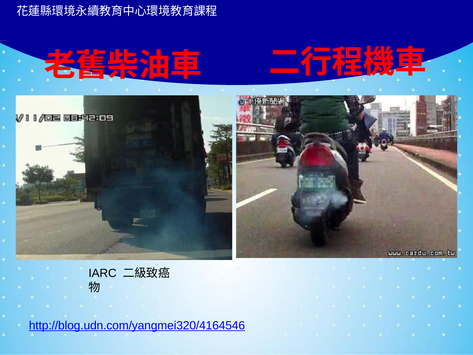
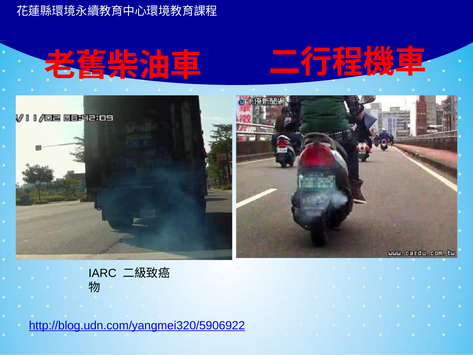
http://blog.udn.com/yangmei320/4164546: http://blog.udn.com/yangmei320/4164546 -> http://blog.udn.com/yangmei320/5906922 (137, 325)
